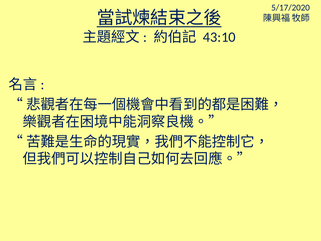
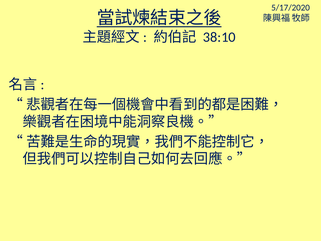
43:10: 43:10 -> 38:10 (219, 37)
